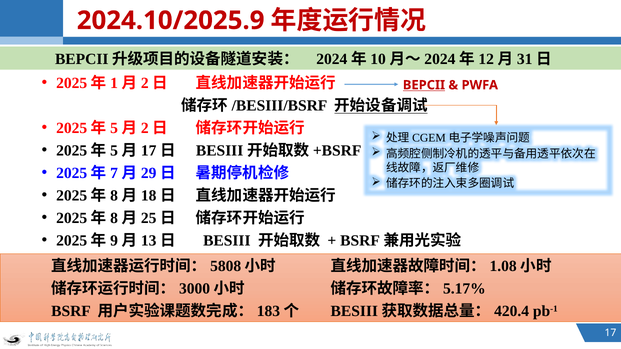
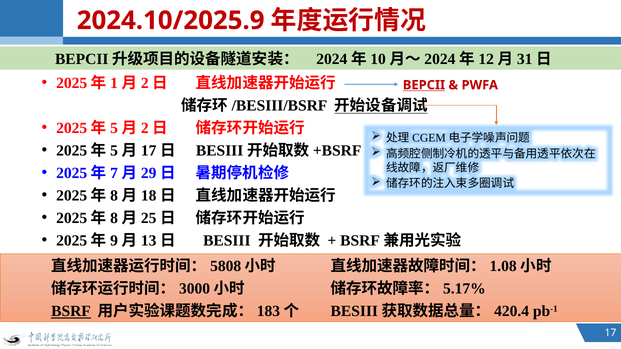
BSRF underline: none -> present (71, 312)
